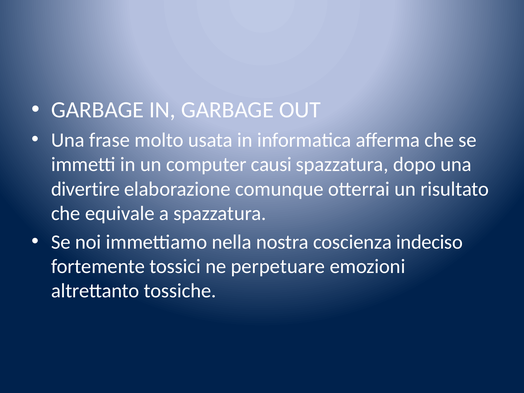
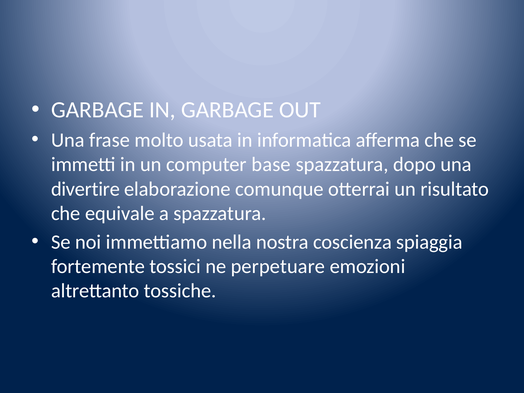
causi: causi -> base (271, 164)
indeciso: indeciso -> spiaggia (429, 242)
